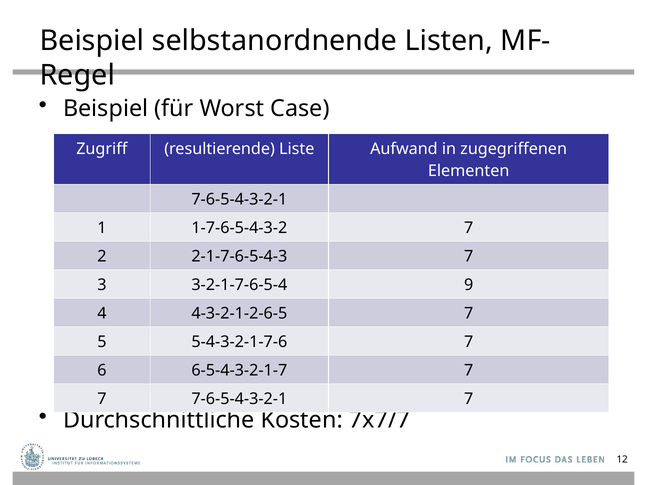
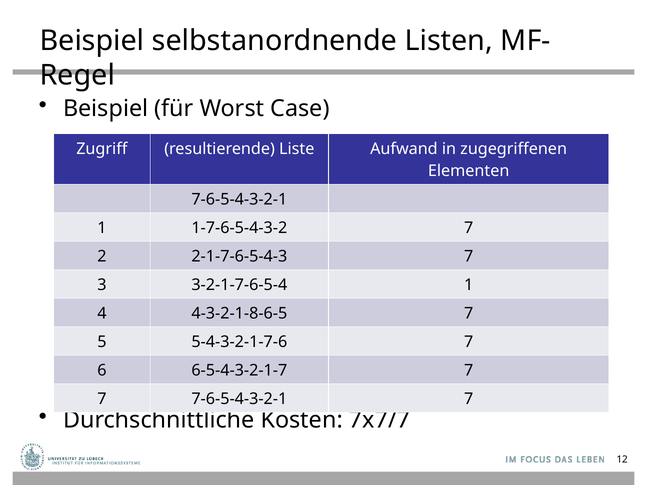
3-2-1-7-6-5-4 9: 9 -> 1 (469, 285)
4-3-2-1-2-6-5: 4-3-2-1-2-6-5 -> 4-3-2-1-8-6-5 (239, 314)
